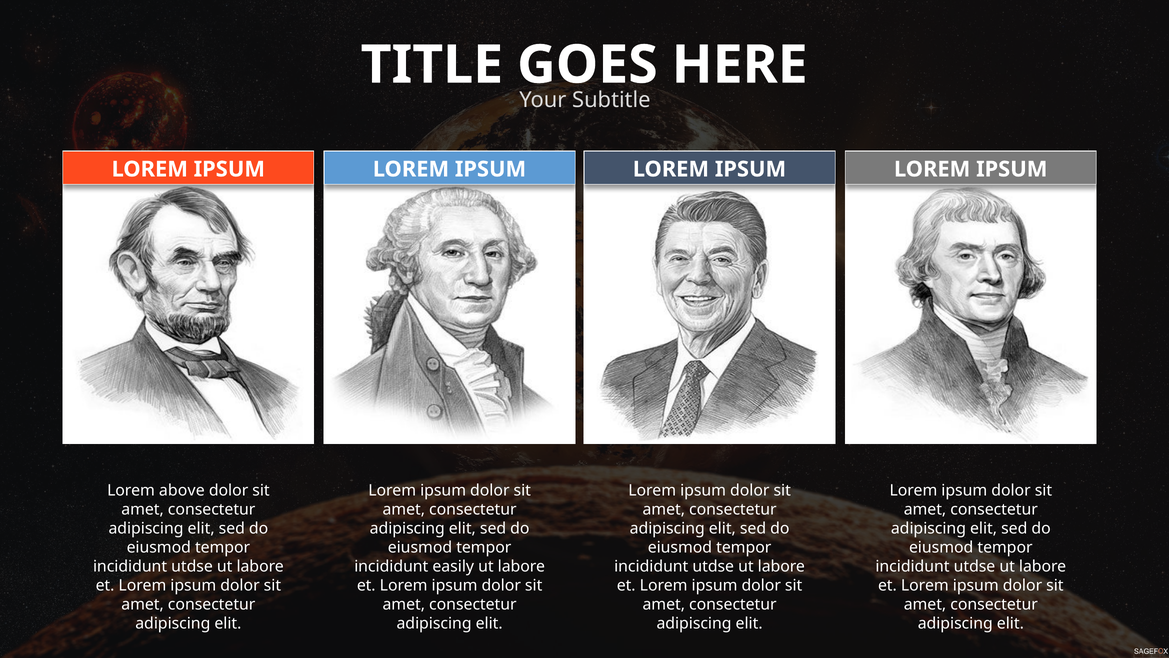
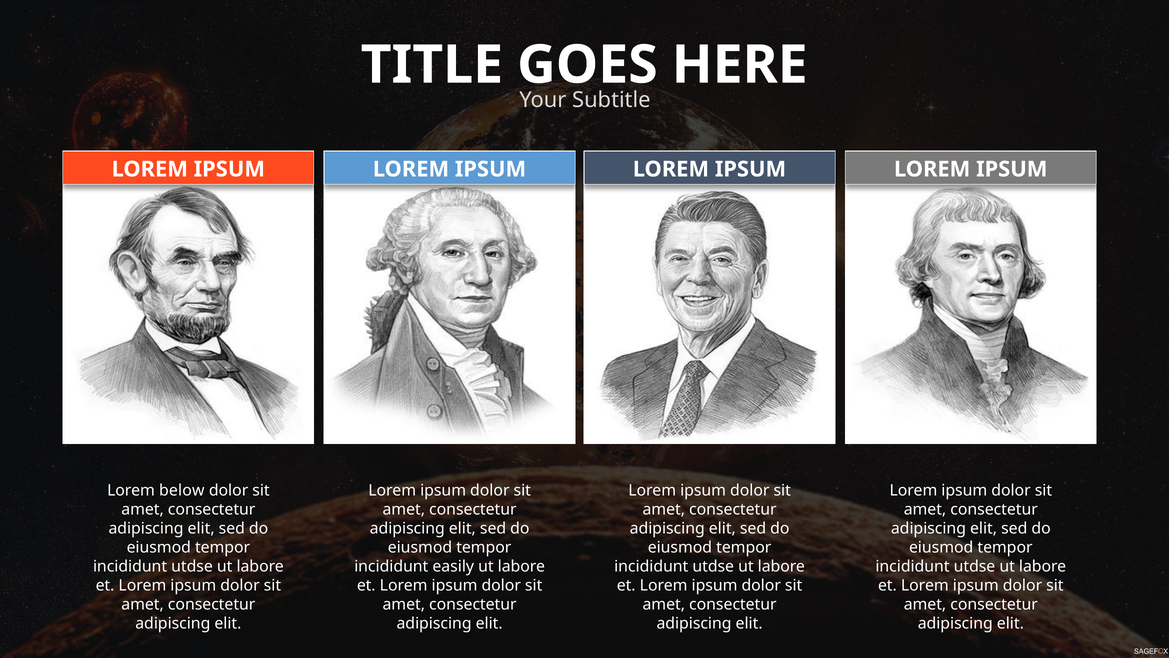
above: above -> below (182, 490)
